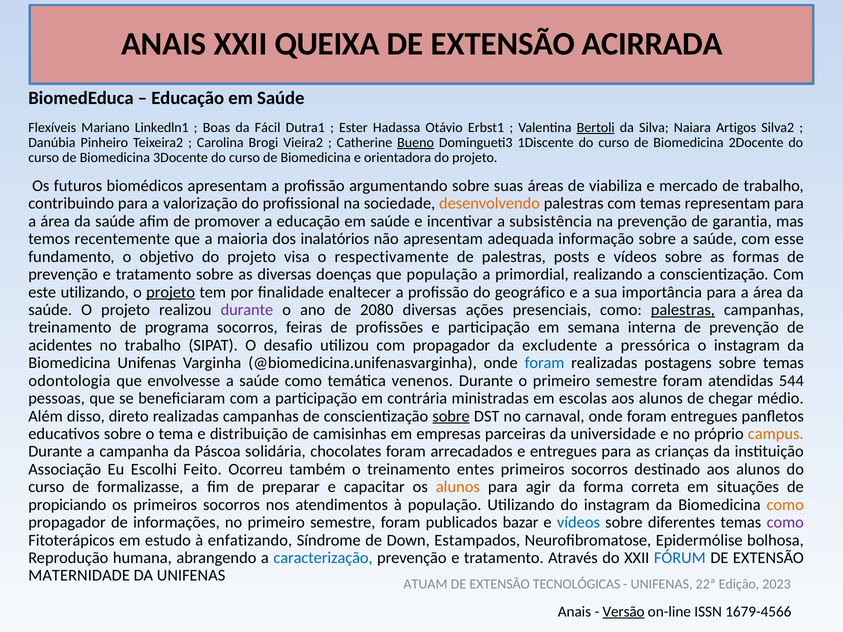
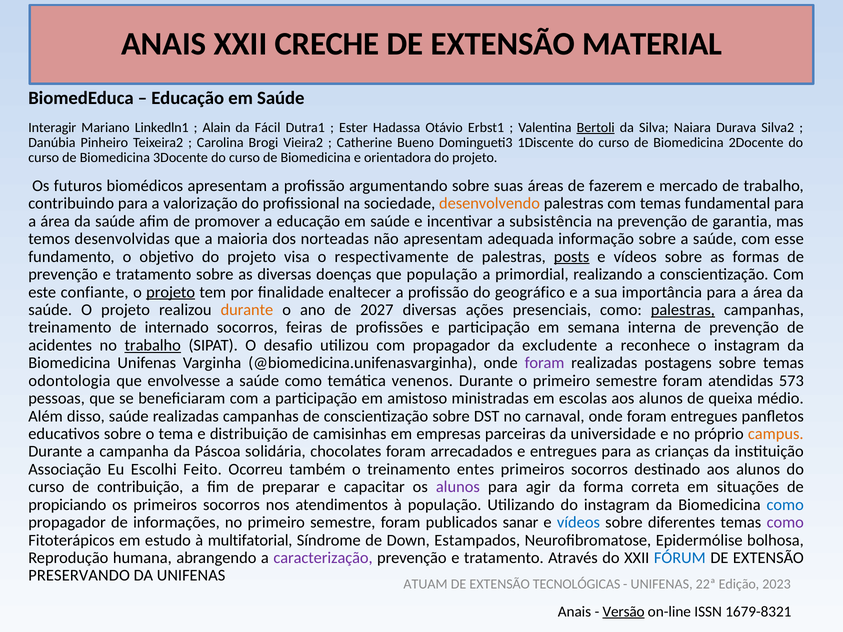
QUEIXA: QUEIXA -> CRECHE (327, 44)
ACIRRADA: ACIRRADA -> MATERIAL (652, 44)
Flexíveis: Flexíveis -> Interagir (52, 127)
Boas: Boas -> Alain (217, 127)
Artigos: Artigos -> Durava (736, 127)
Bueno underline: present -> none (416, 143)
viabiliza: viabiliza -> fazerem (616, 186)
representam: representam -> fundamental (727, 204)
recentemente: recentemente -> desenvolvidas (122, 239)
inalatórios: inalatórios -> norteadas (335, 239)
posts underline: none -> present (572, 257)
este utilizando: utilizando -> confiante (95, 292)
durante colour: purple -> orange (247, 310)
2080: 2080 -> 2027 (377, 310)
programa: programa -> internado (177, 328)
trabalho underline: none -> present (153, 345)
pressórica: pressórica -> reconhece (655, 345)
foram colour: blue -> purple (545, 363)
544: 544 -> 573 (791, 381)
contrária: contrária -> amistoso (417, 399)
chegar: chegar -> queixa (731, 399)
disso direto: direto -> saúde (129, 416)
sobre underline: present -> none (451, 416)
formalizasse: formalizasse -> contribuição (140, 487)
alunos colour: orange -> purple (458, 487)
como colour: orange -> blue (785, 505)
bazar: bazar -> sanar (521, 523)
enfatizando: enfatizando -> multifatorial (250, 540)
caracterização colour: blue -> purple (323, 558)
MATERNIDADE: MATERNIDADE -> PRESERVANDO (79, 576)
1679-4566: 1679-4566 -> 1679-8321 (758, 612)
